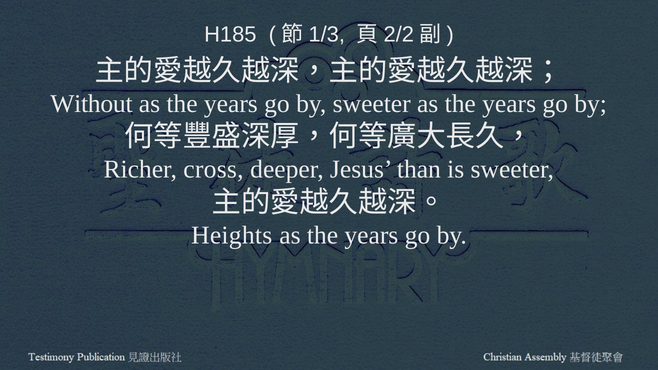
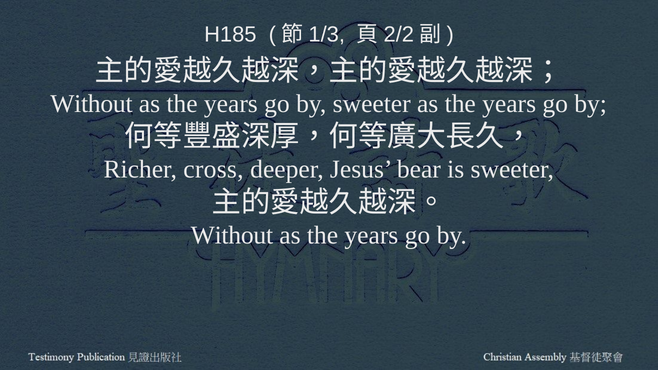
than: than -> bear (419, 170)
Heights: Heights -> Without (232, 235)
